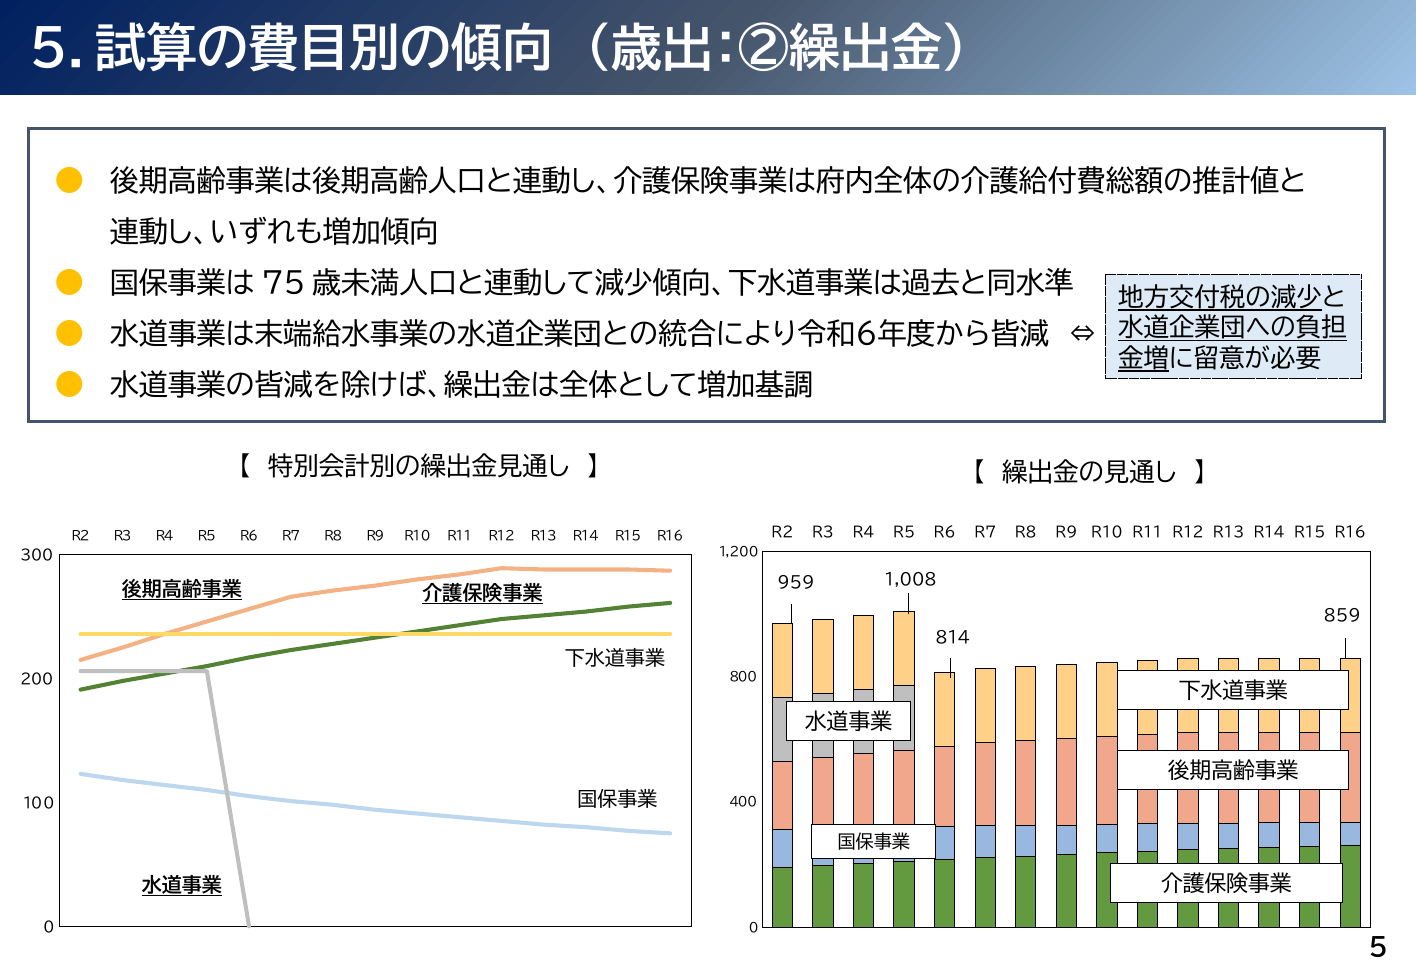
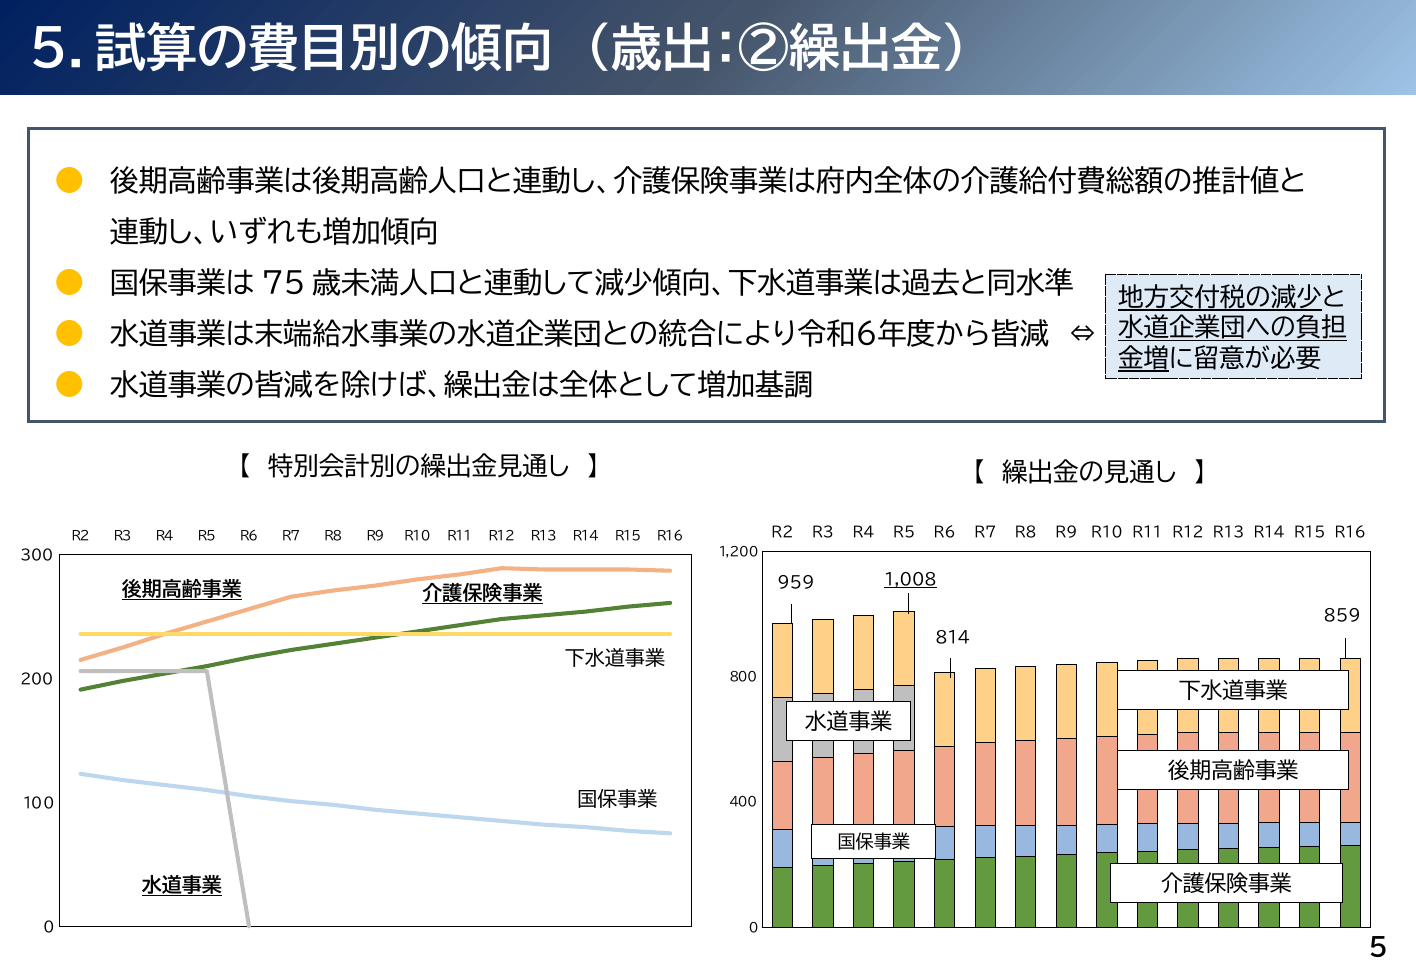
1,008 underline: none -> present (911, 581)
